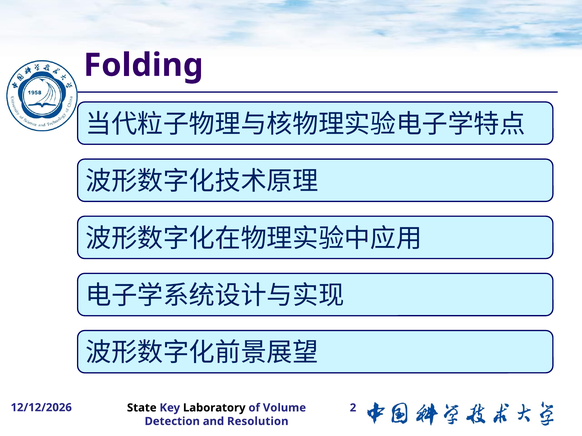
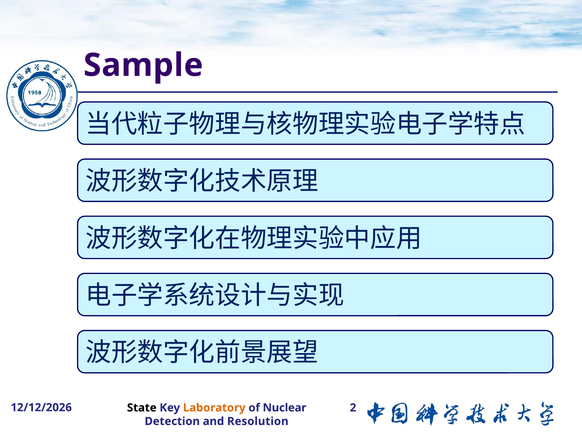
Folding: Folding -> Sample (143, 65)
Laboratory colour: black -> orange (214, 408)
Volume: Volume -> Nuclear (285, 408)
